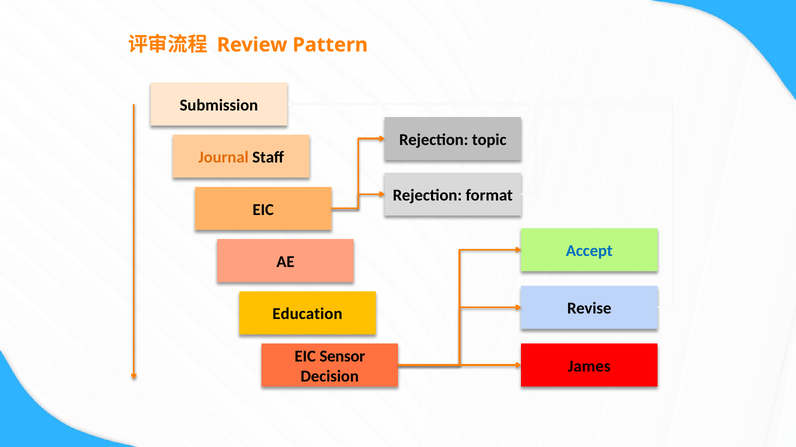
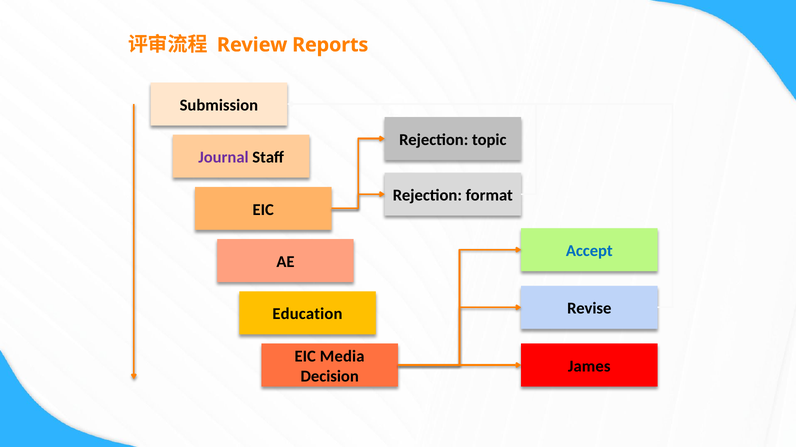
Pattern: Pattern -> Reports (330, 45)
Journal colour: orange -> purple (223, 158)
Sensor: Sensor -> Media (342, 357)
